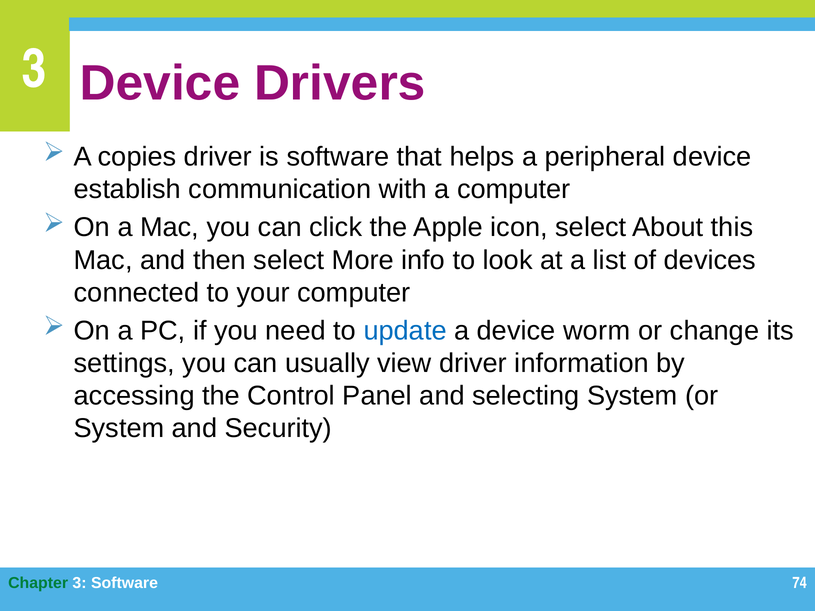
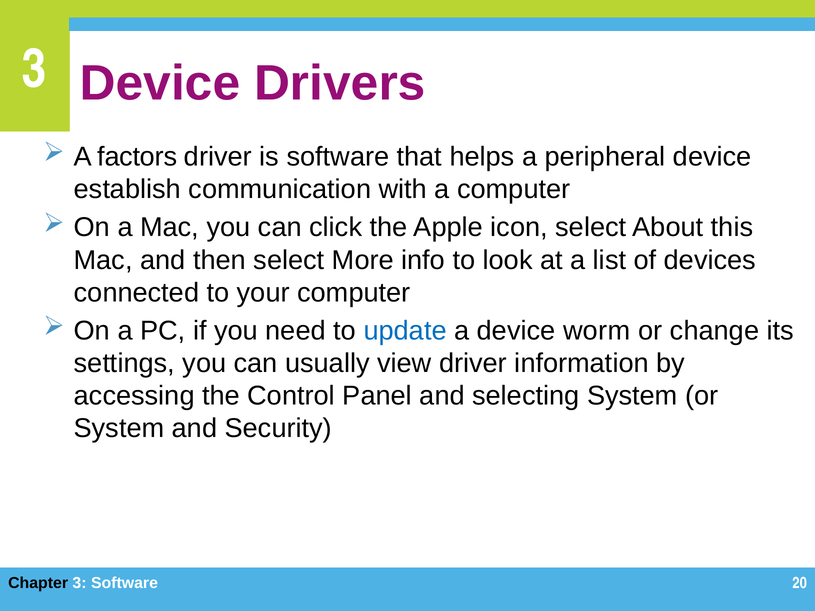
copies: copies -> factors (137, 157)
Chapter colour: green -> black (38, 583)
74: 74 -> 20 (800, 583)
